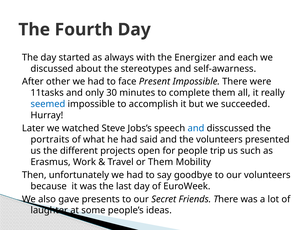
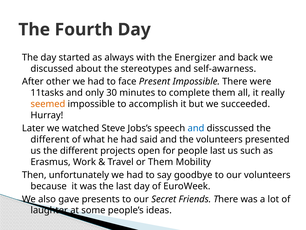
each: each -> back (248, 57)
seemed colour: blue -> orange (48, 104)
portraits: portraits -> different (50, 139)
people trip: trip -> last (218, 150)
